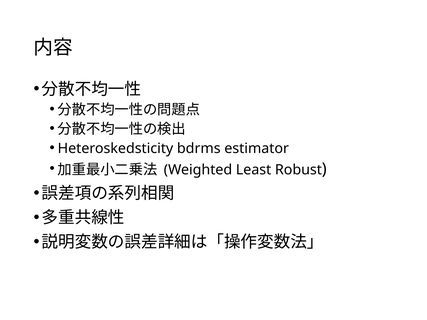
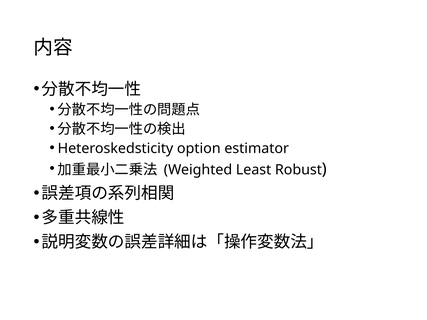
bdrms: bdrms -> option (199, 148)
